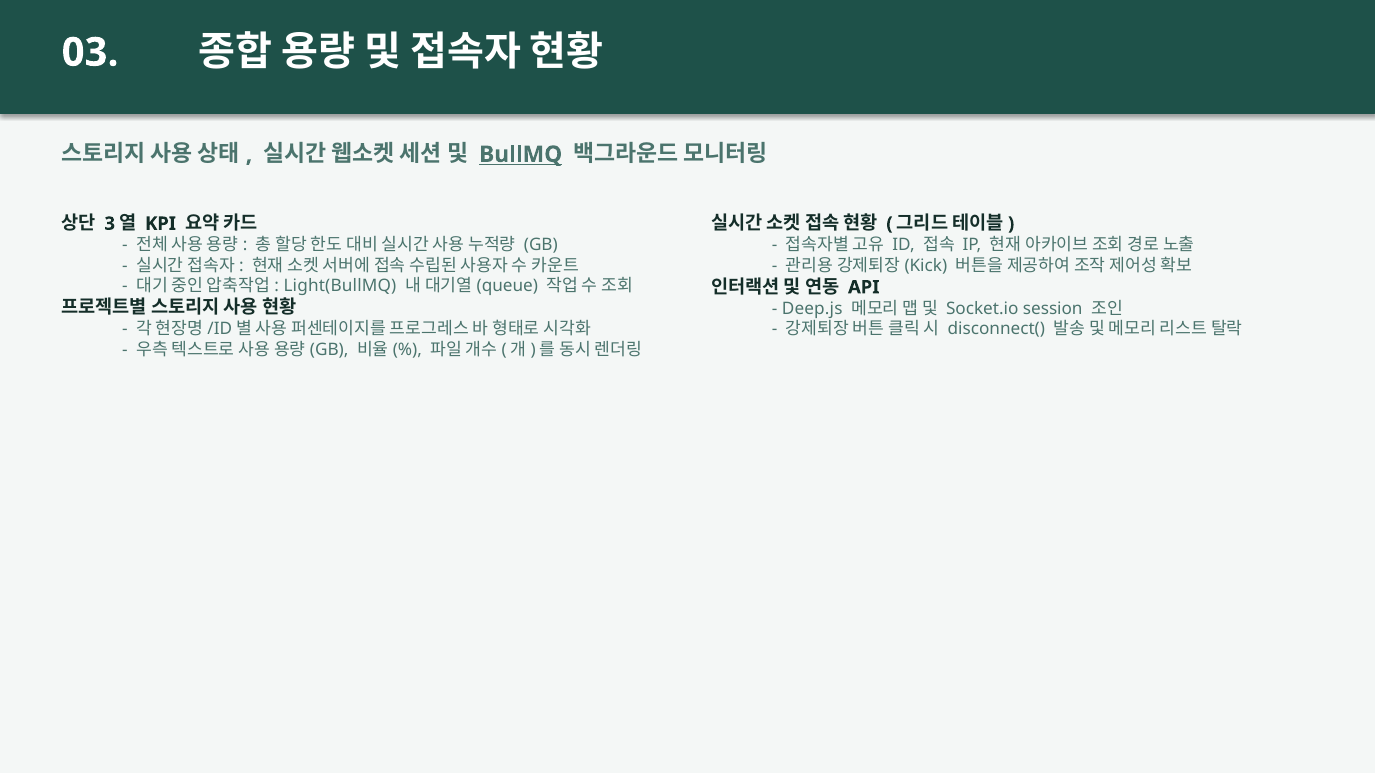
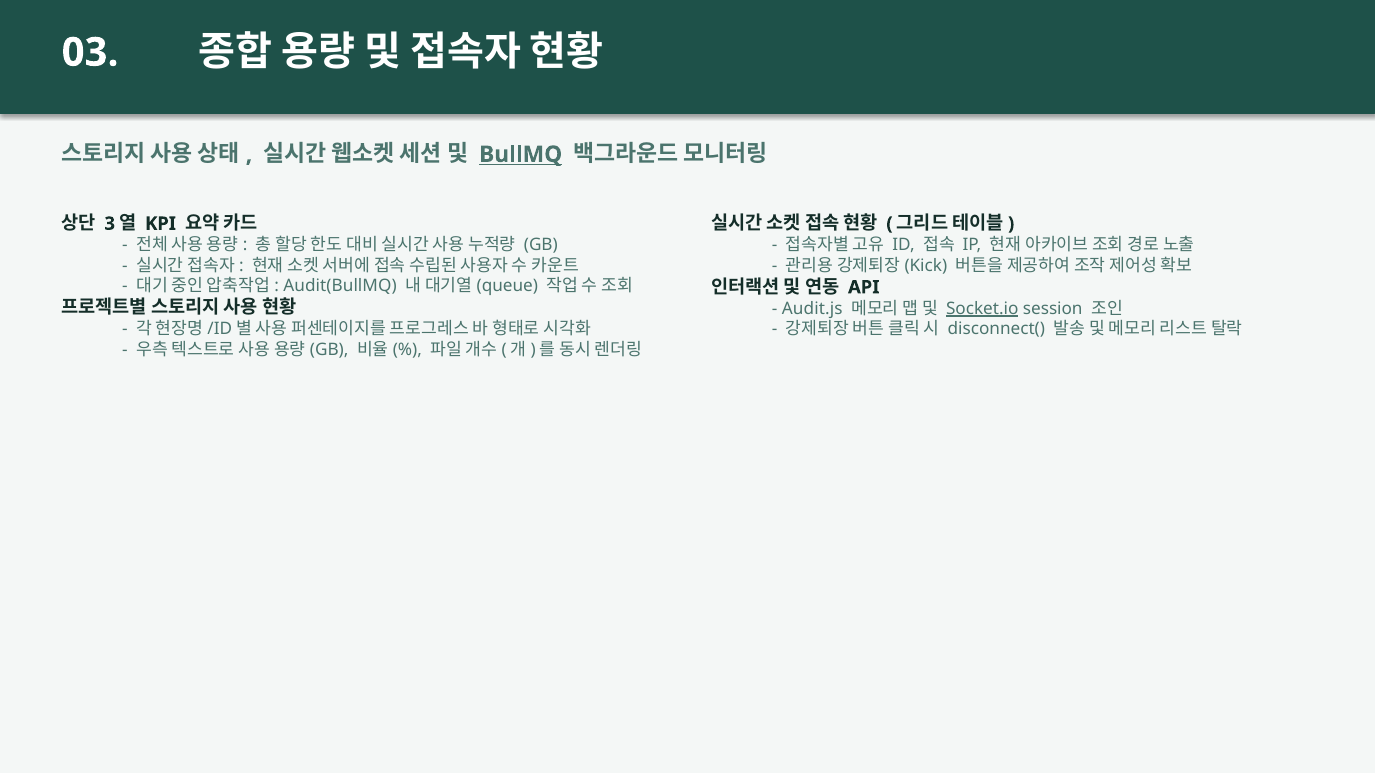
Light(BullMQ: Light(BullMQ -> Audit(BullMQ (340, 286)
Deep.js: Deep.js -> Audit.js (812, 309)
Socket.io underline: none -> present (982, 309)
